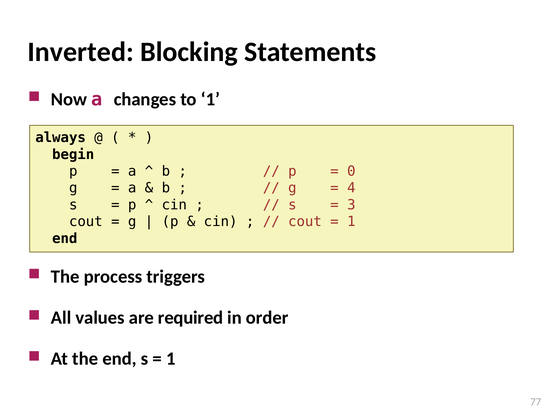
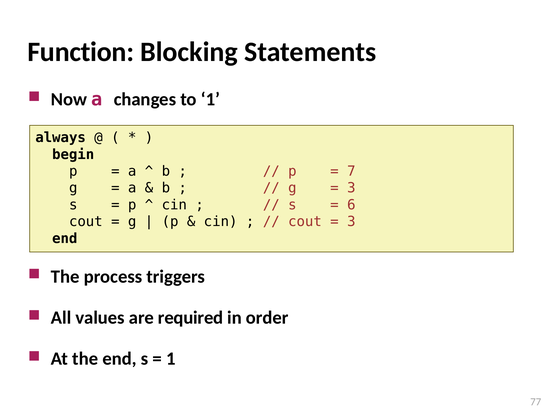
Inverted: Inverted -> Function (81, 52)
0: 0 -> 7 (351, 171)
4: 4 -> 3 (351, 188)
3: 3 -> 6 (351, 205)
1: 1 -> 3 (351, 222)
